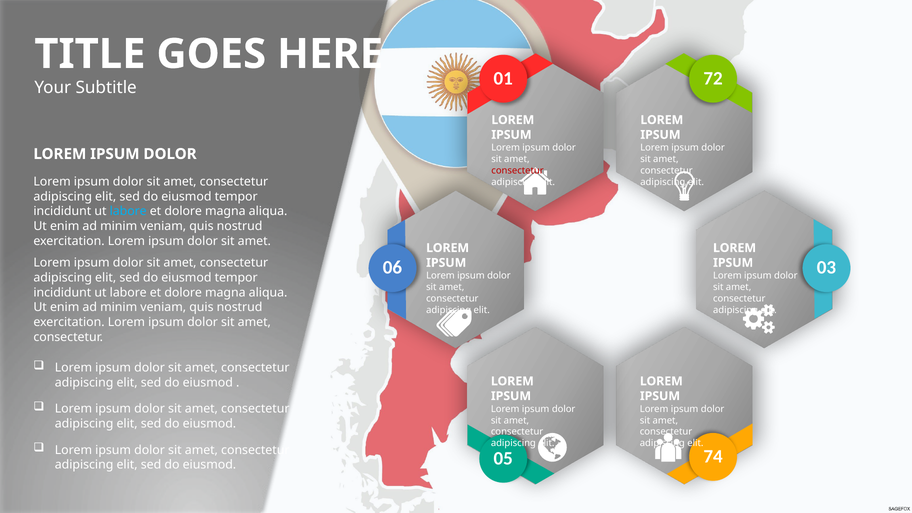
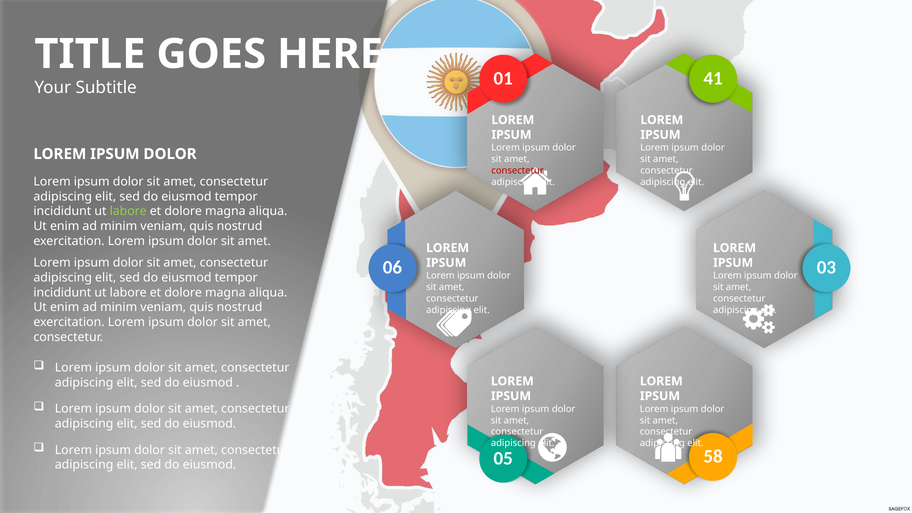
72: 72 -> 41 (713, 78)
labore colour: light blue -> light green (128, 211)
74: 74 -> 58 (713, 456)
